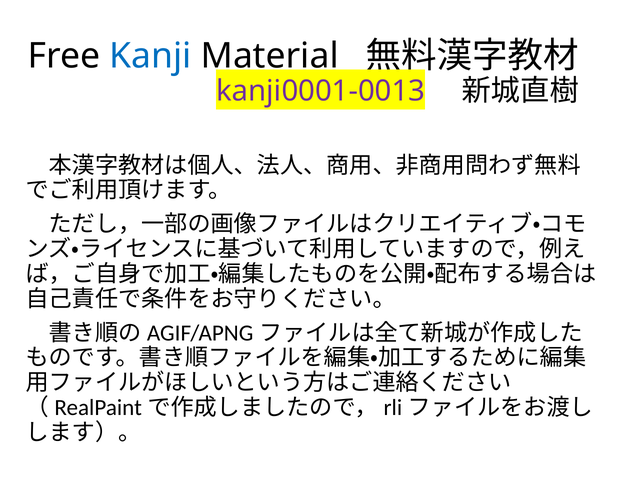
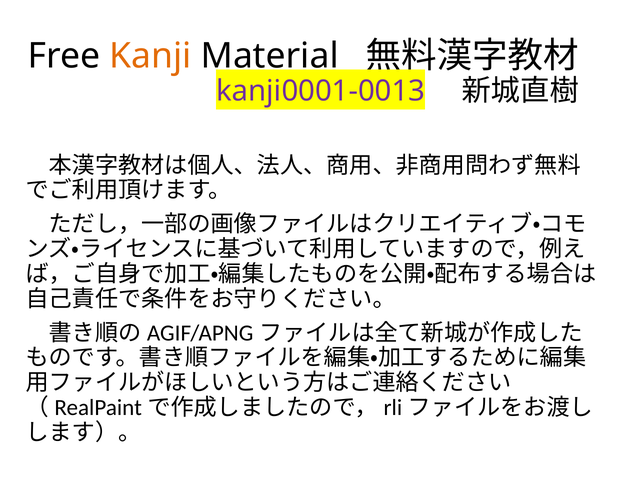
Kanji colour: blue -> orange (150, 56)
